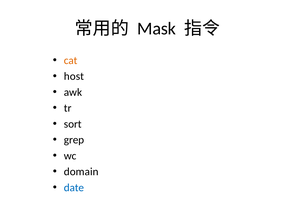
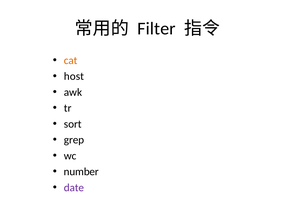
Mask: Mask -> Filter (156, 29)
domain: domain -> number (81, 172)
date colour: blue -> purple (74, 188)
